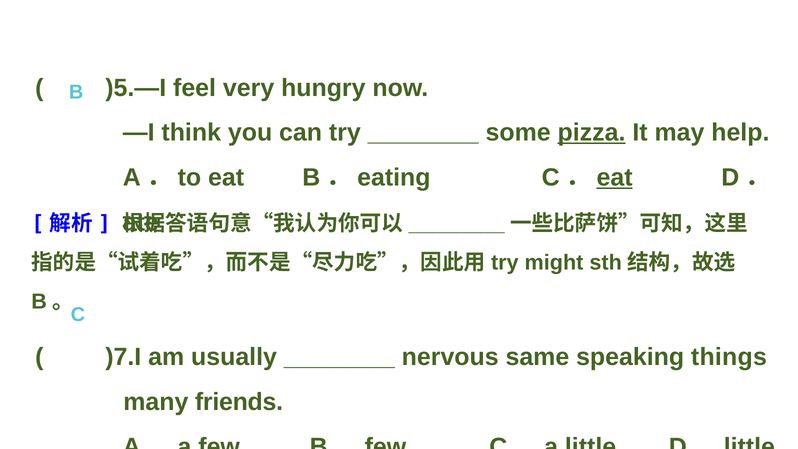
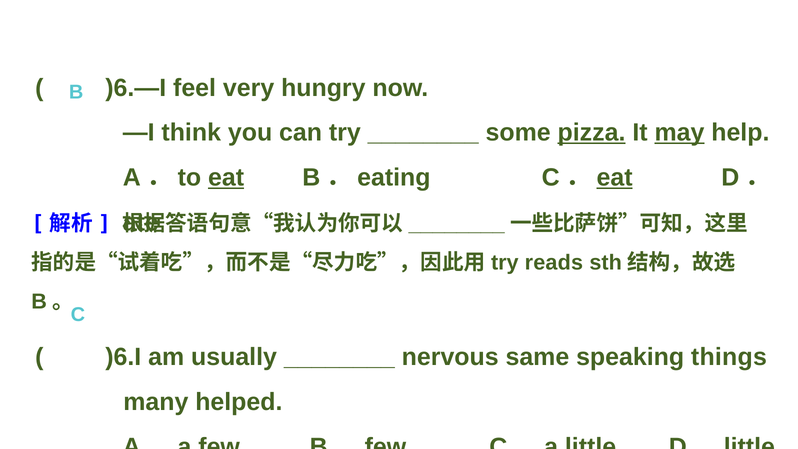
)5.—I: )5.—I -> )6.—I (136, 88)
may underline: none -> present (679, 133)
eat underline: none -> present (226, 178)
might: might -> reads (554, 263)
)7.I: )7.I -> )6.I (123, 357)
friends: friends -> helped (239, 402)
